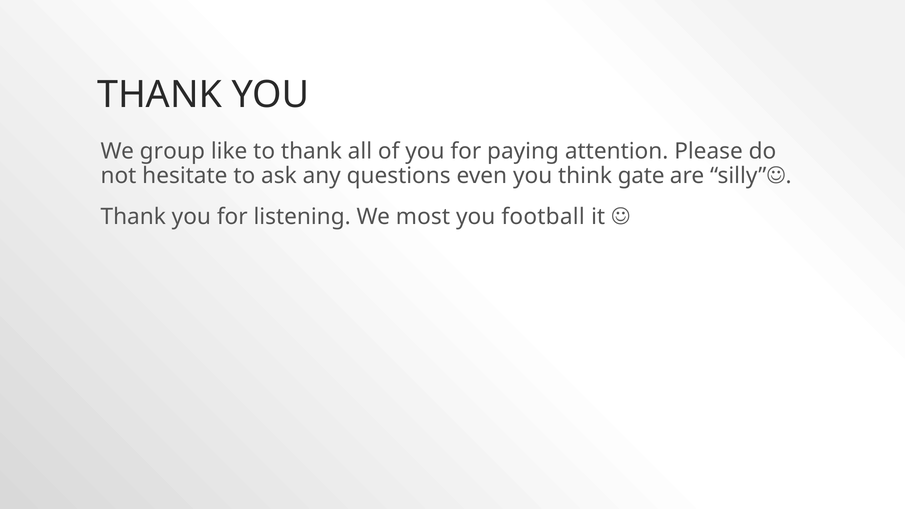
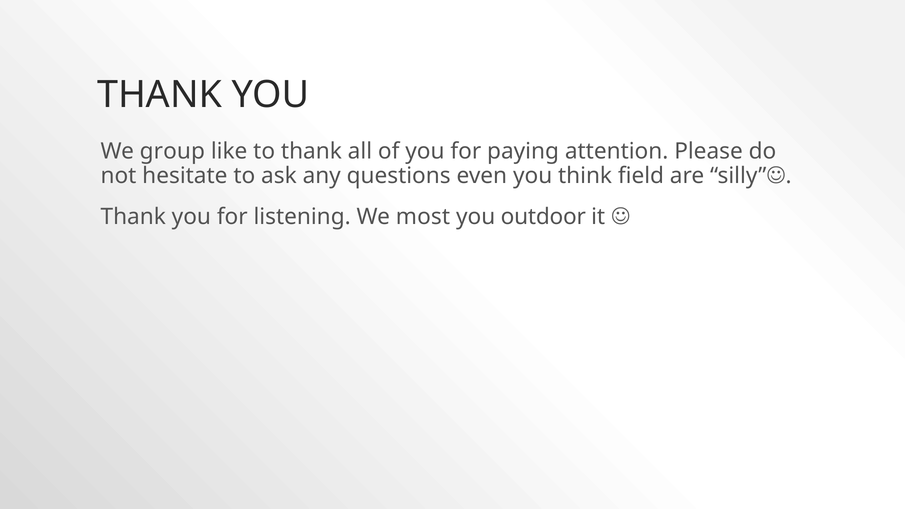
gate: gate -> field (641, 176)
football: football -> outdoor (543, 217)
